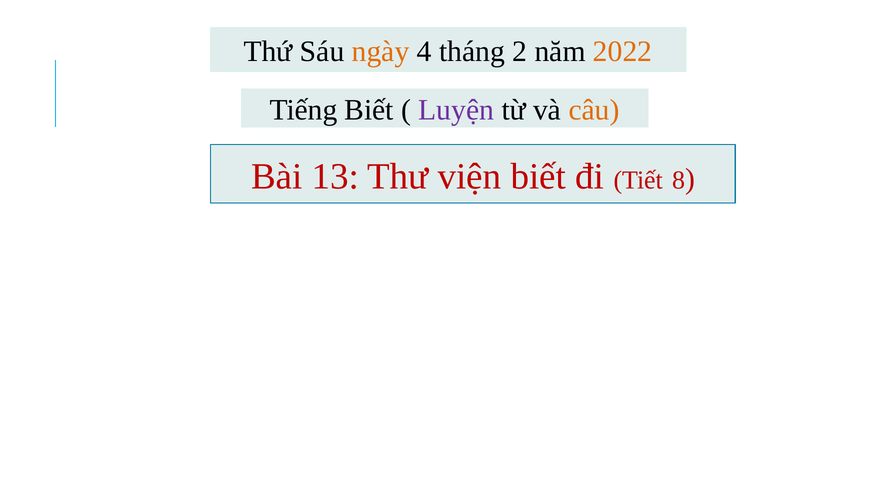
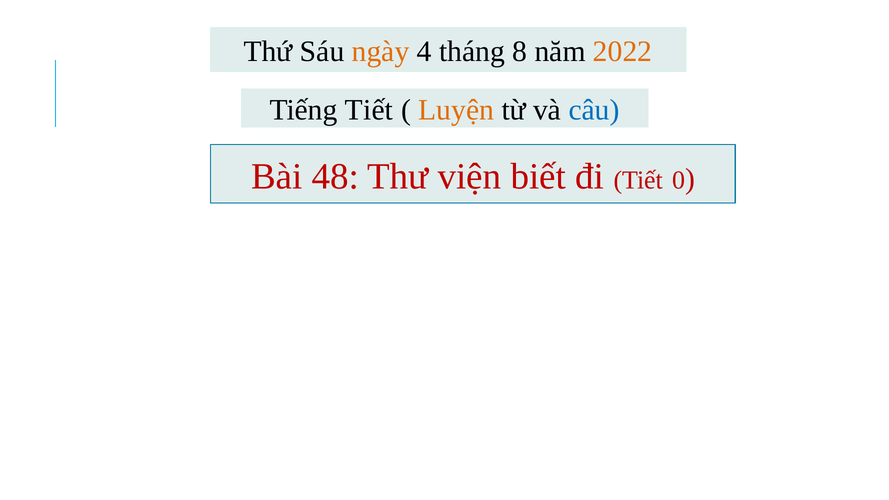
2: 2 -> 8 (520, 52)
Tiếng Biết: Biết -> Tiết (369, 110)
Luyện colour: purple -> orange (456, 110)
câu colour: orange -> blue (594, 110)
13: 13 -> 48 (335, 176)
8: 8 -> 0 (679, 180)
